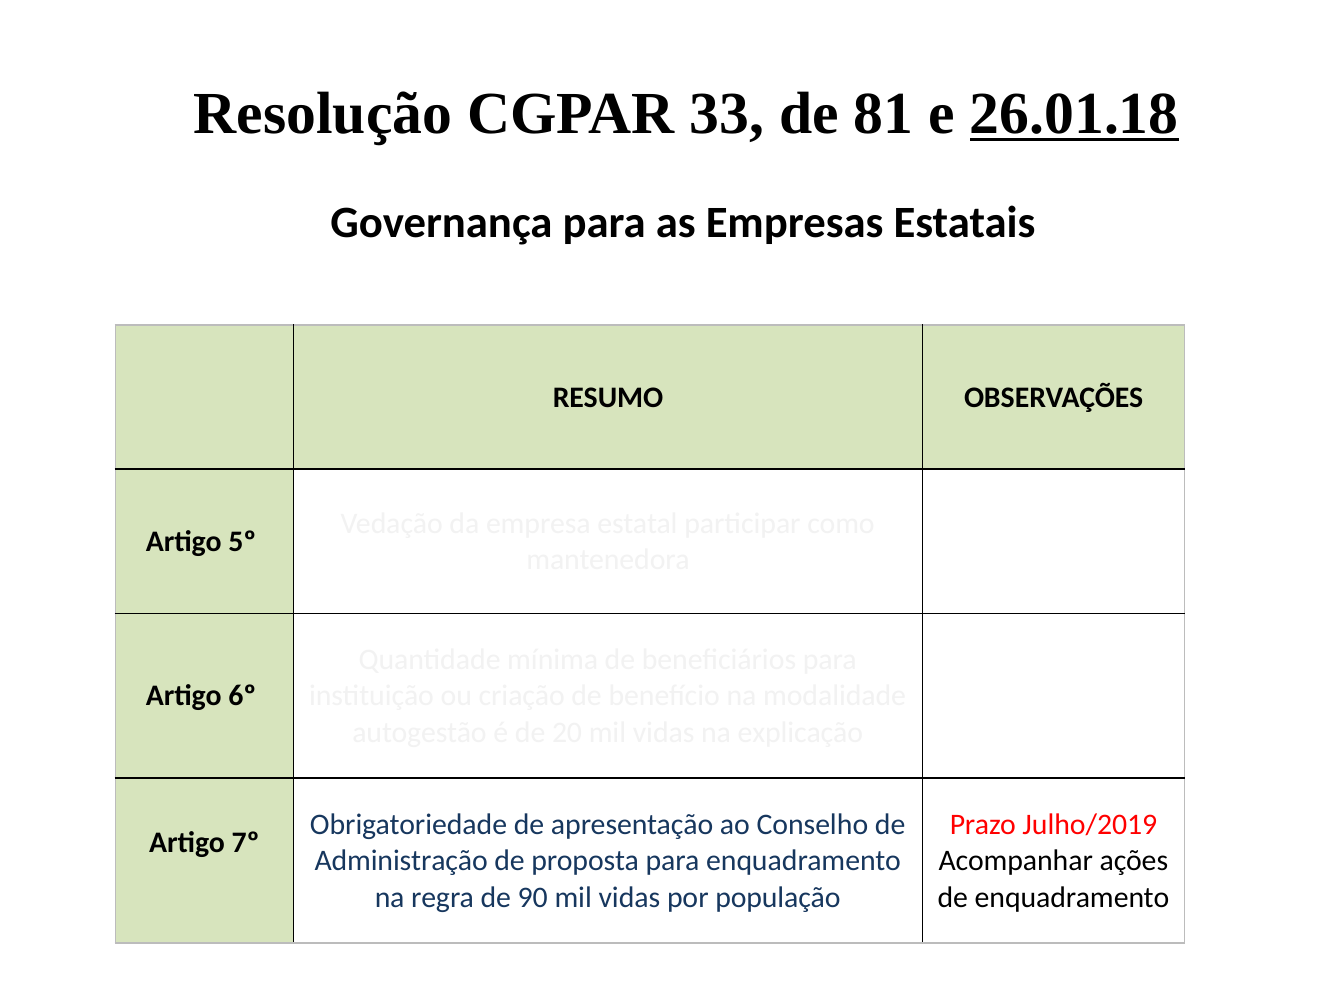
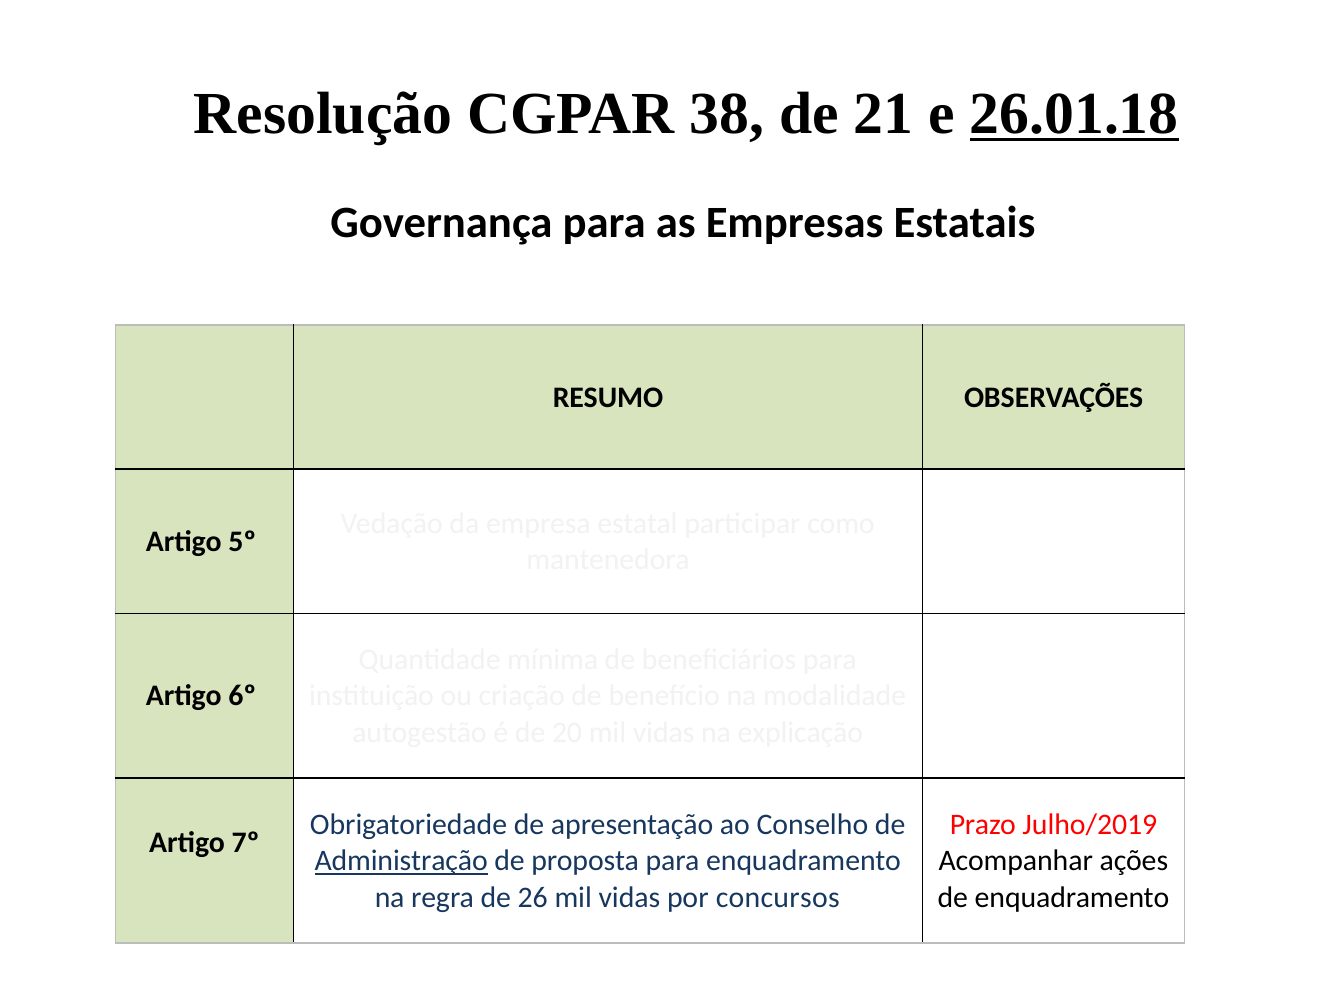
33: 33 -> 38 (727, 114)
81: 81 -> 21 (884, 114)
Administração underline: none -> present (401, 861)
90: 90 -> 26 (533, 898)
população: população -> concursos (778, 898)
